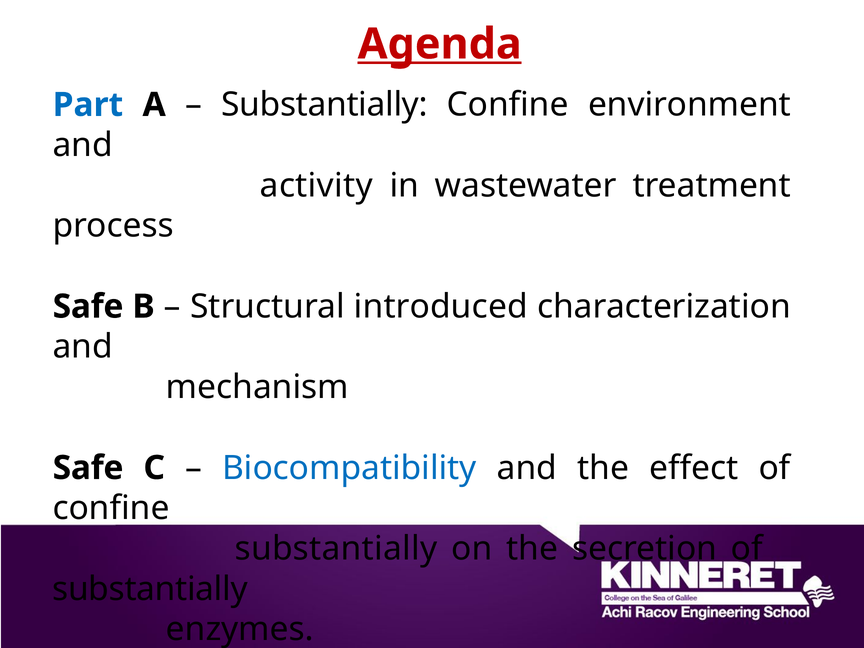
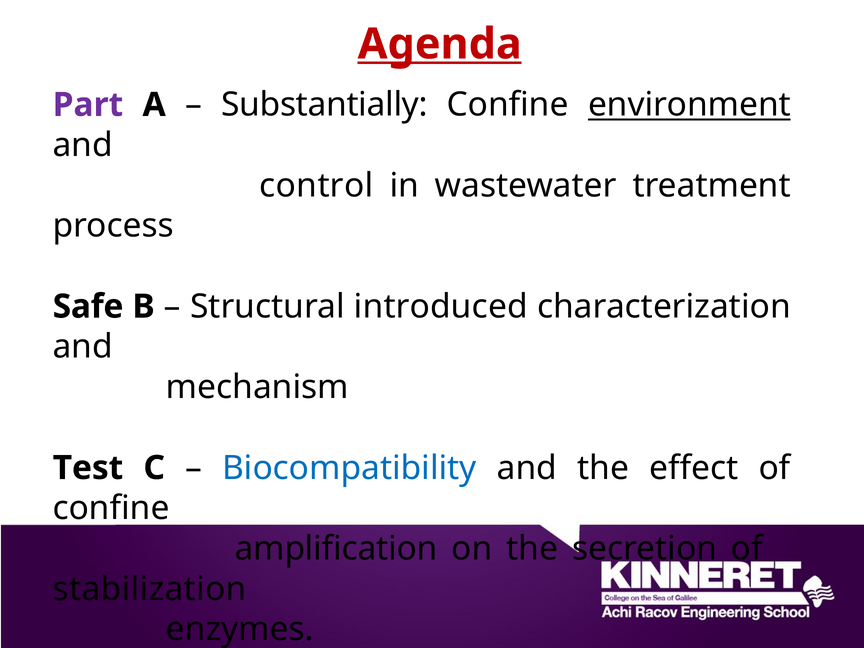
Part colour: blue -> purple (88, 105)
environment underline: none -> present (689, 105)
activity: activity -> control (316, 186)
Safe: Safe -> Test (88, 468)
substantially: substantially -> amplification (336, 549)
substantially: substantially -> stabilization (150, 589)
